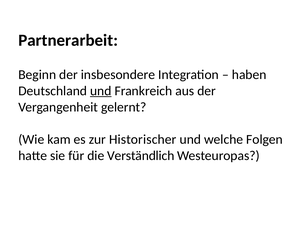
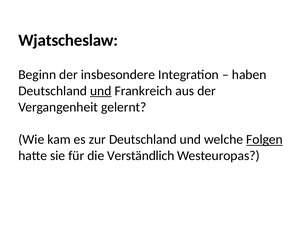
Partnerarbeit: Partnerarbeit -> Wjatscheslaw (68, 41)
zur Historischer: Historischer -> Deutschland (143, 140)
Folgen underline: none -> present (264, 140)
